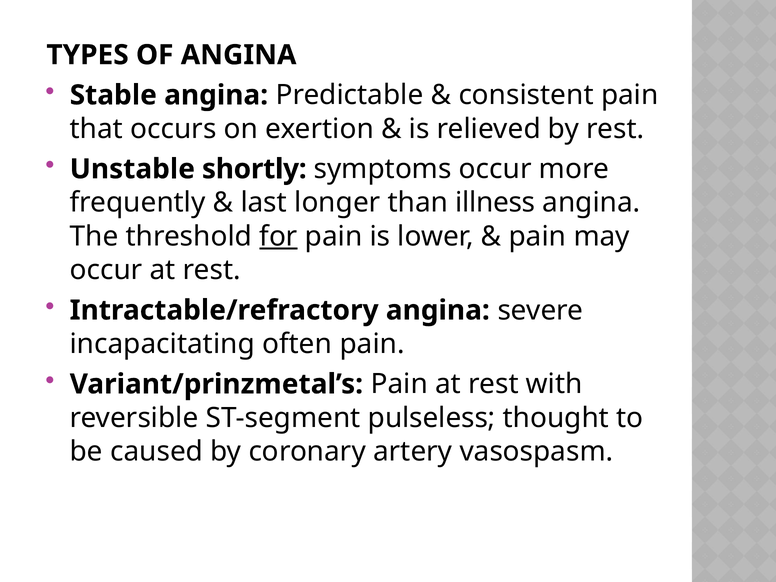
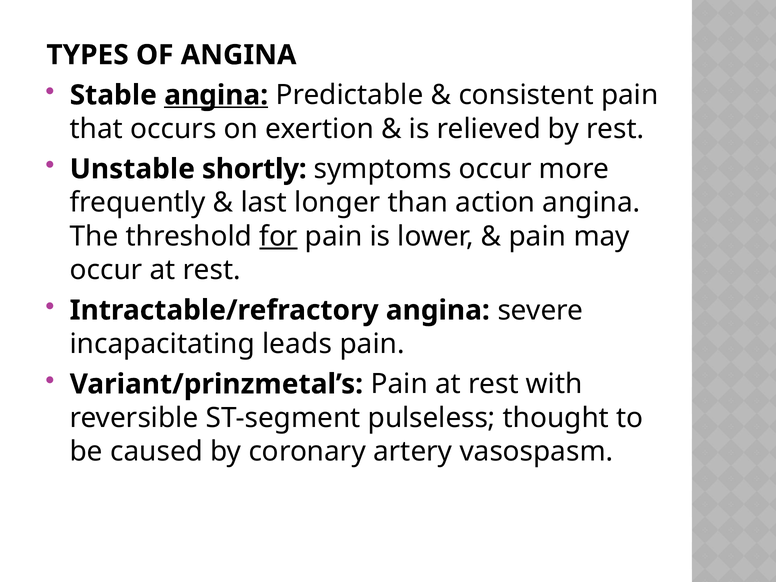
angina underline: none -> present (216, 95)
illness: illness -> action (495, 203)
often: often -> leads (297, 344)
